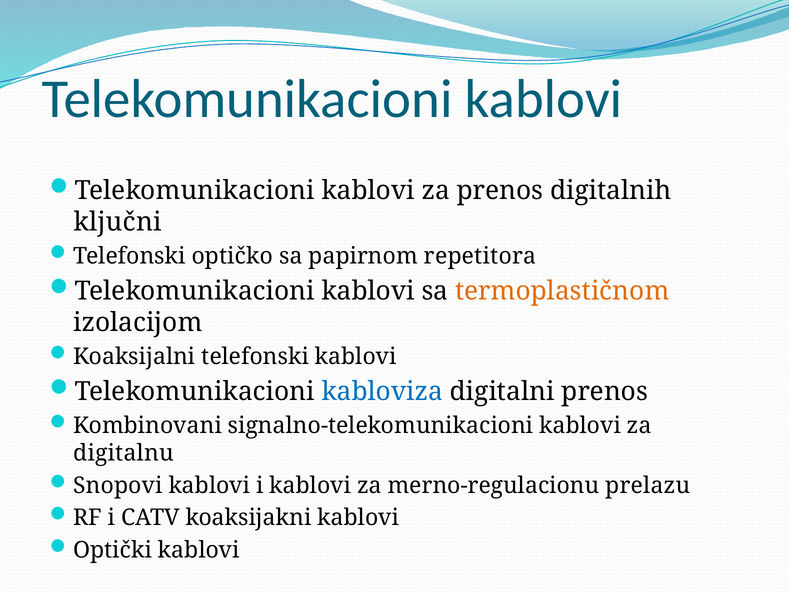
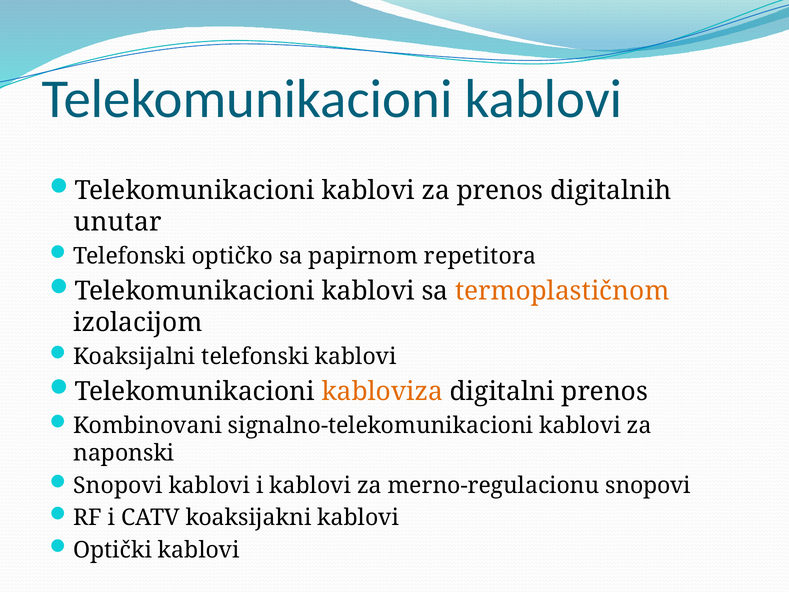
ključni: ključni -> unutar (118, 222)
kabloviza colour: blue -> orange (382, 392)
digitalnu: digitalnu -> naponski (124, 453)
merno-regulacionu prelazu: prelazu -> snopovi (648, 485)
